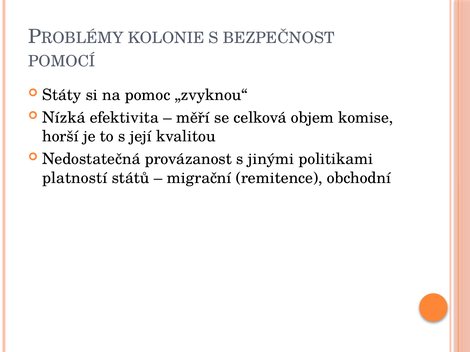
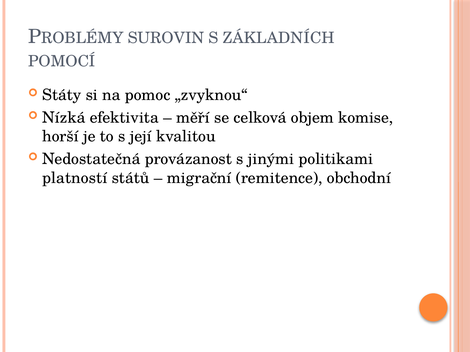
KOLONIE: KOLONIE -> SUROVIN (166, 38)
BEZPEČNOST: BEZPEČNOST -> ZÁKLADNÍCH (279, 38)
